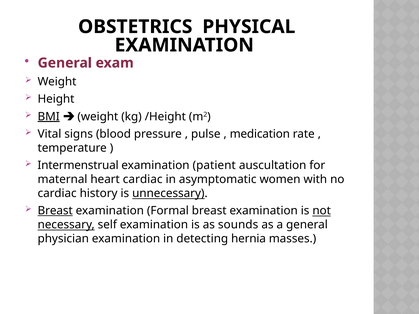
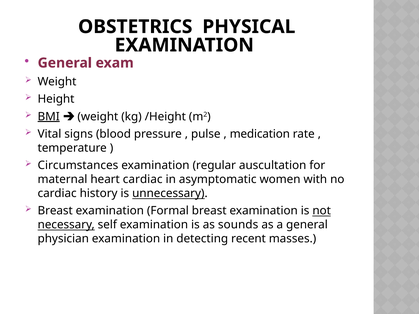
Intermenstrual: Intermenstrual -> Circumstances (78, 166)
patient: patient -> regular (214, 166)
Breast underline: present -> none (55, 211)
hernia: hernia -> recent (248, 239)
